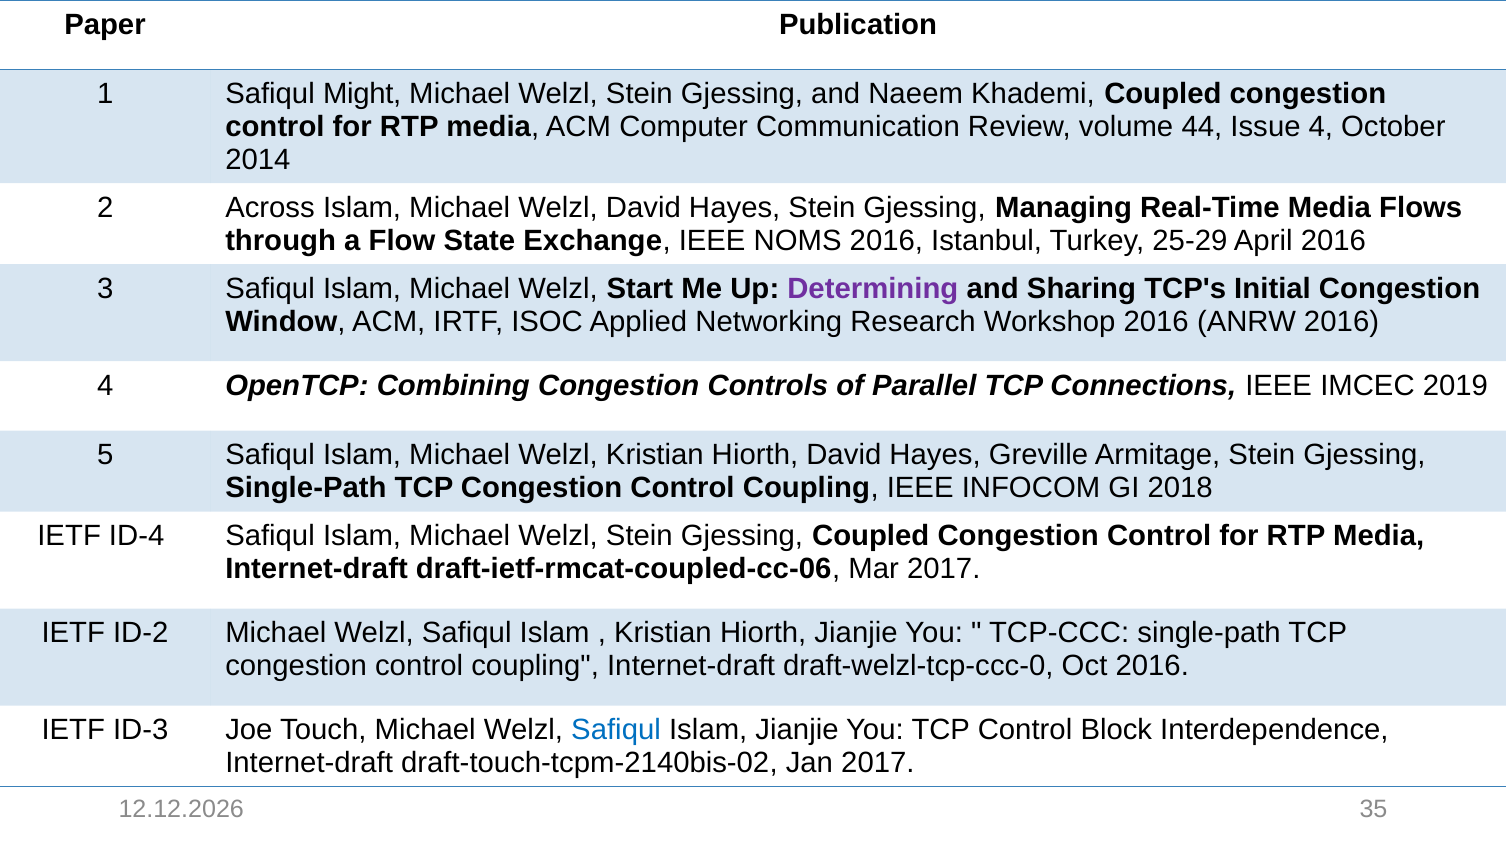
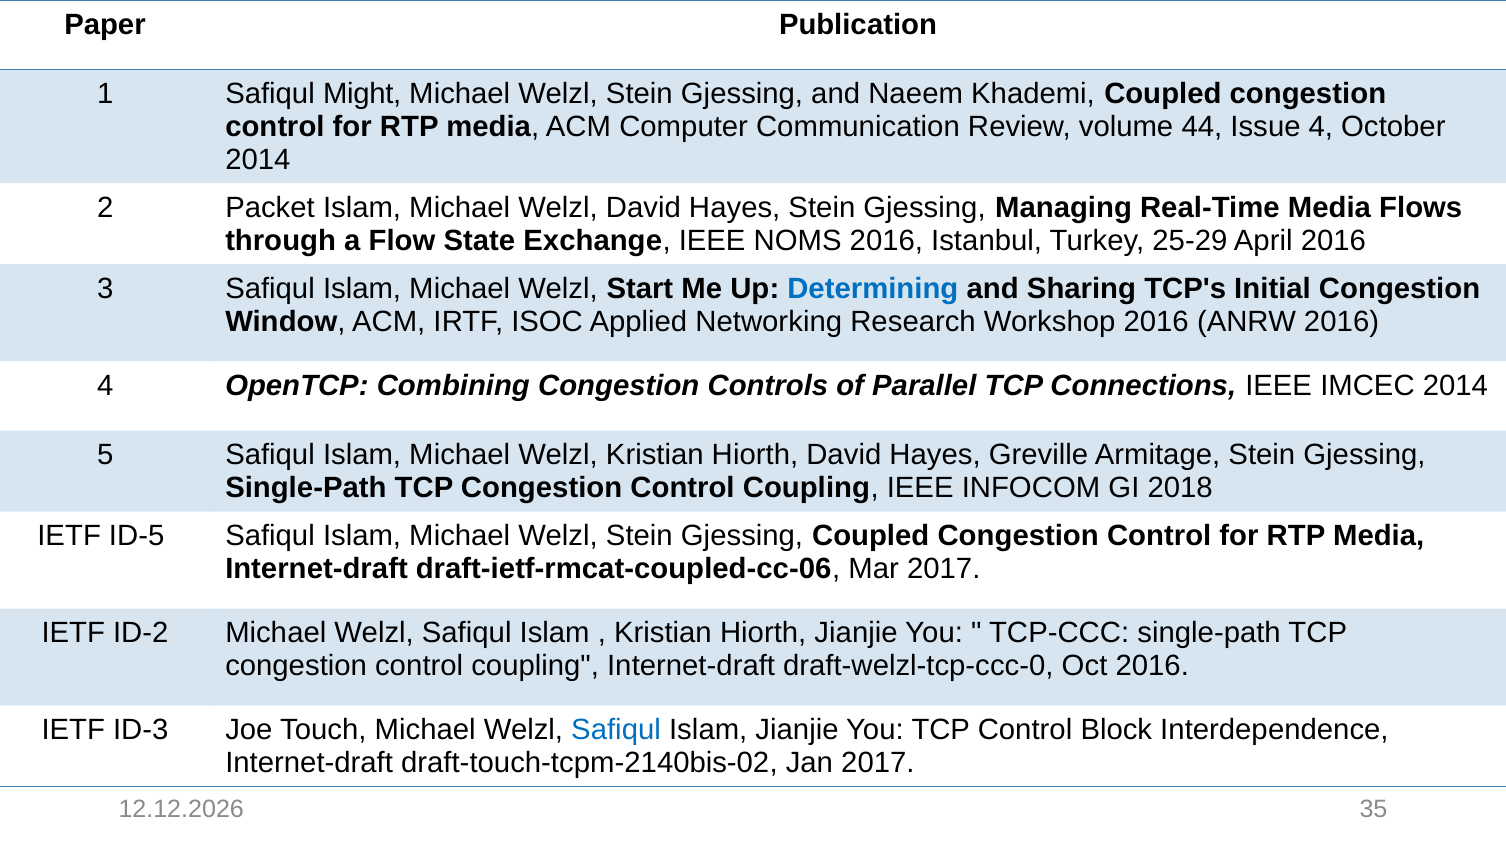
Across: Across -> Packet (270, 208)
Determining colour: purple -> blue (873, 289)
IMCEC 2019: 2019 -> 2014 (1455, 386)
ID-4: ID-4 -> ID-5 (137, 536)
